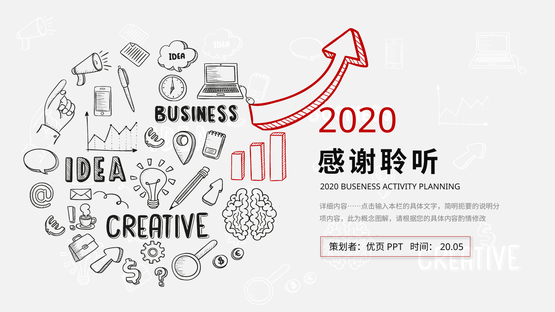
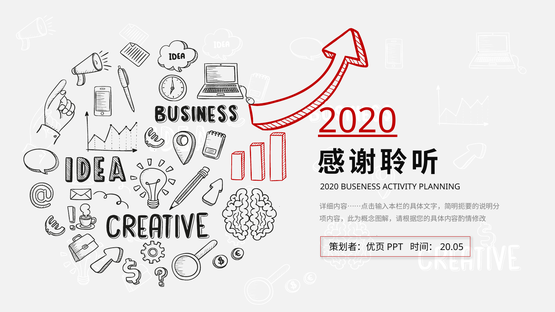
2020 underline: none -> present (358, 121)
